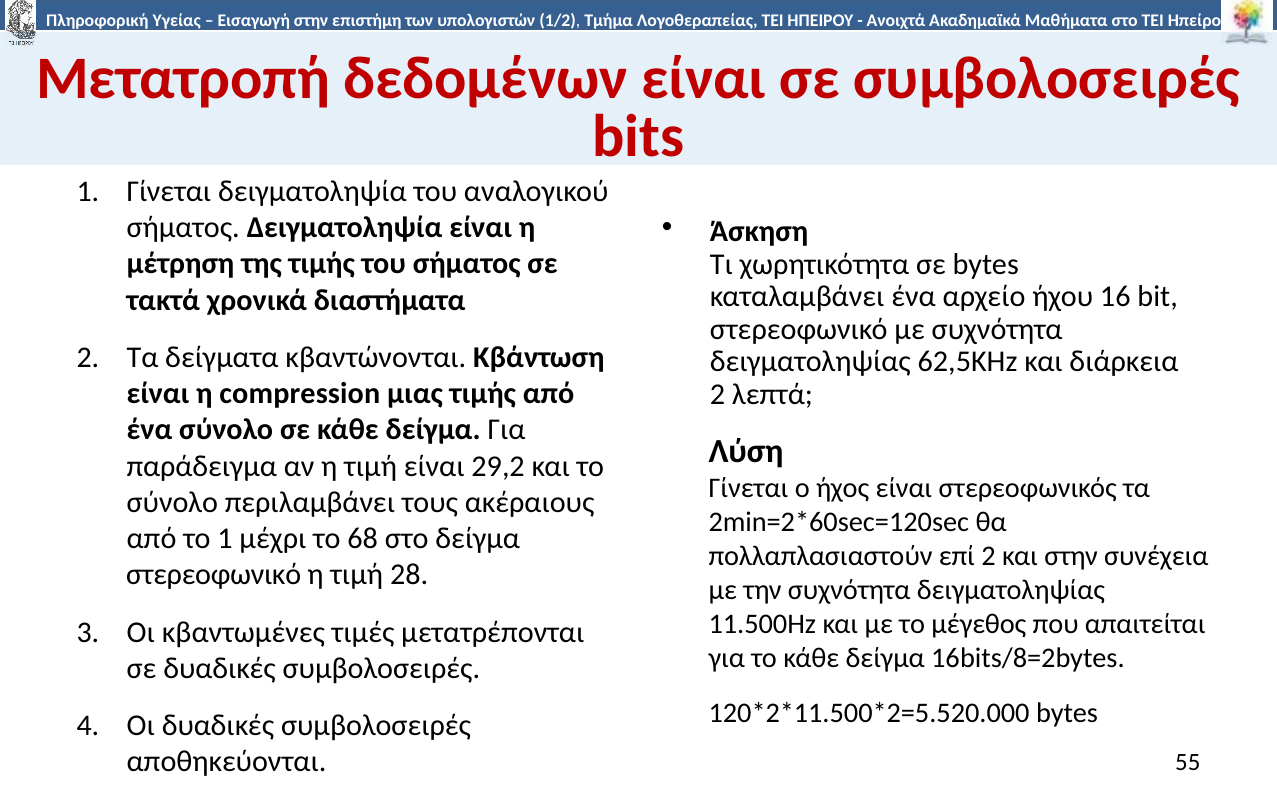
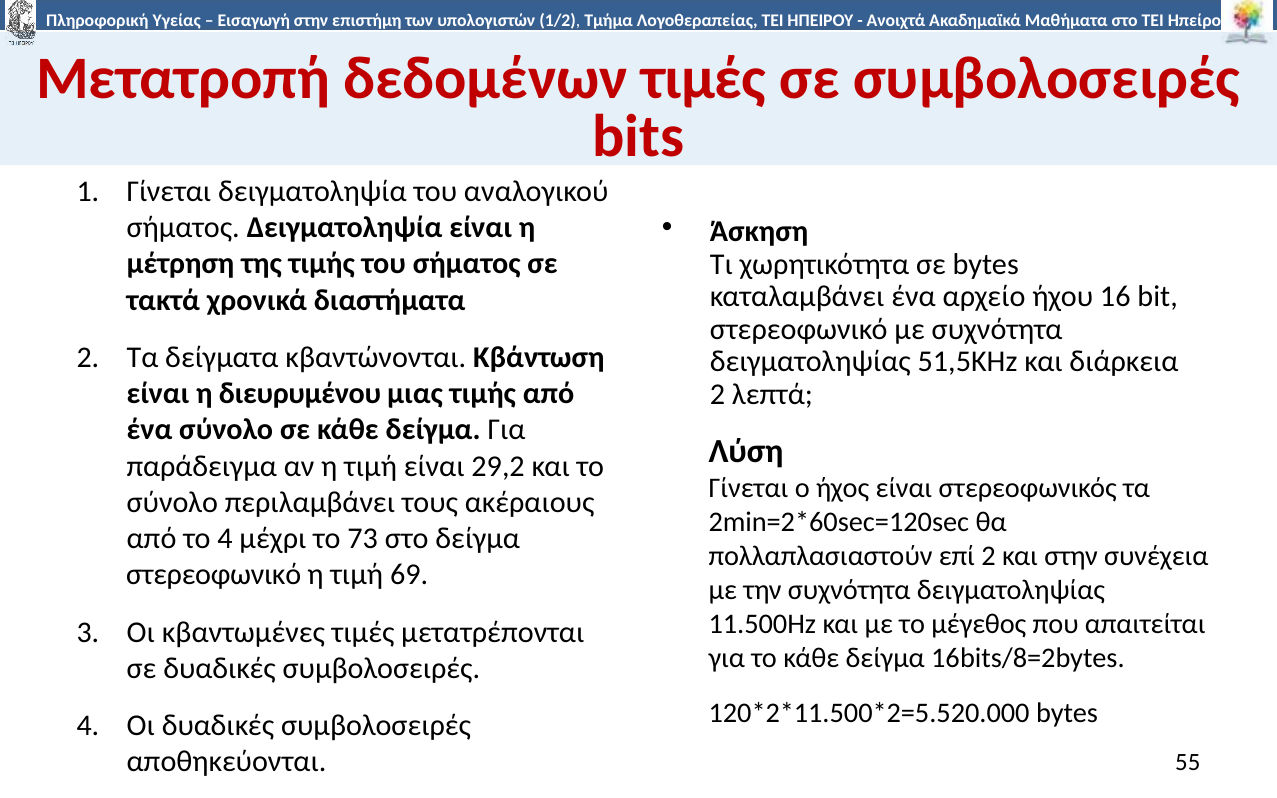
δεδομένων είναι: είναι -> τιμές (704, 79)
62,5KHz: 62,5KHz -> 51,5KHz (968, 362)
compression: compression -> διευρυμένου (300, 394)
το 1: 1 -> 4 (225, 539)
68: 68 -> 73 (363, 539)
28: 28 -> 69 (409, 575)
